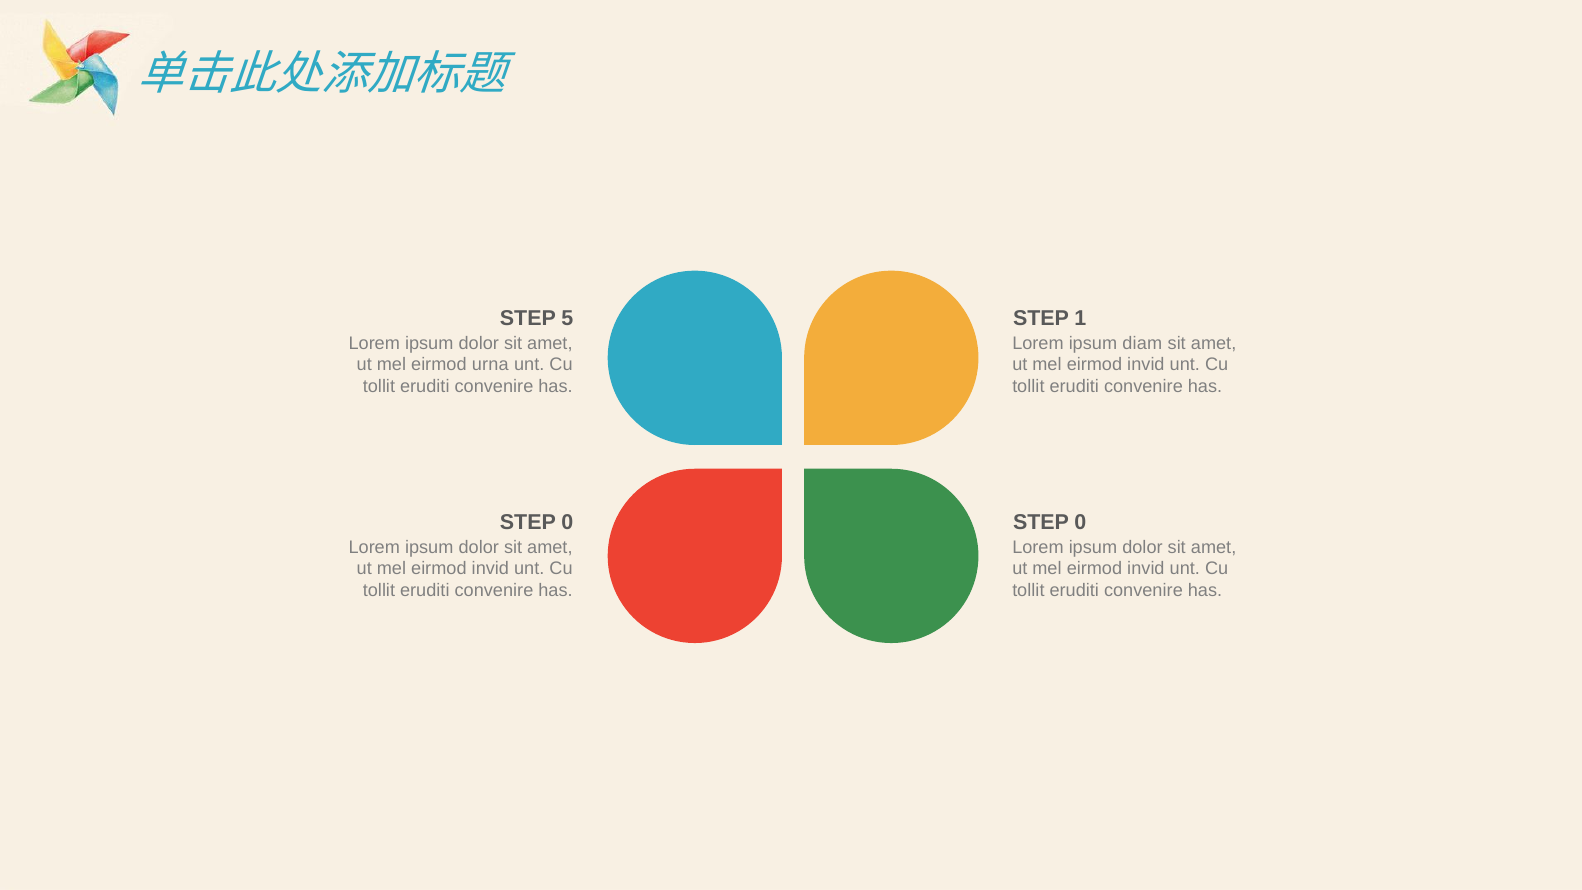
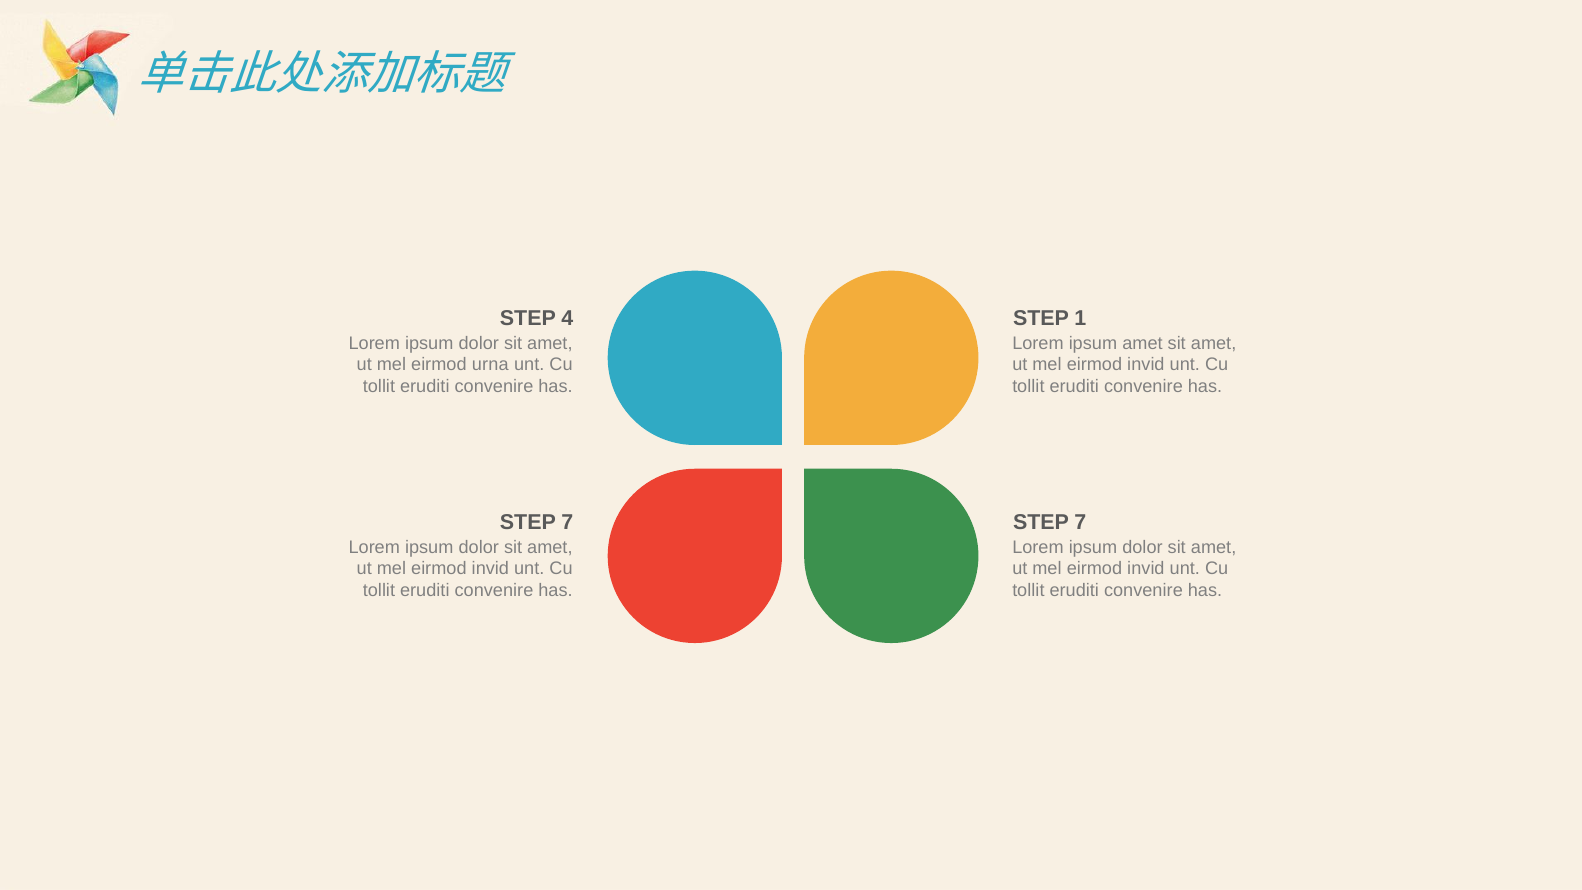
5: 5 -> 4 (567, 319)
ipsum diam: diam -> amet (1142, 343)
0: 0 -> 7 (567, 523)
0: 0 -> 7 (1080, 523)
